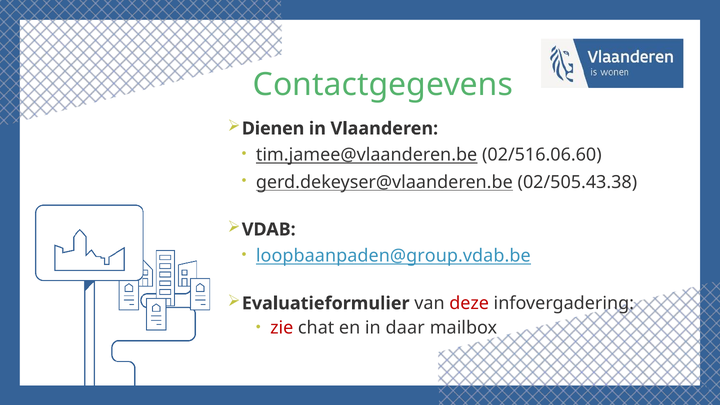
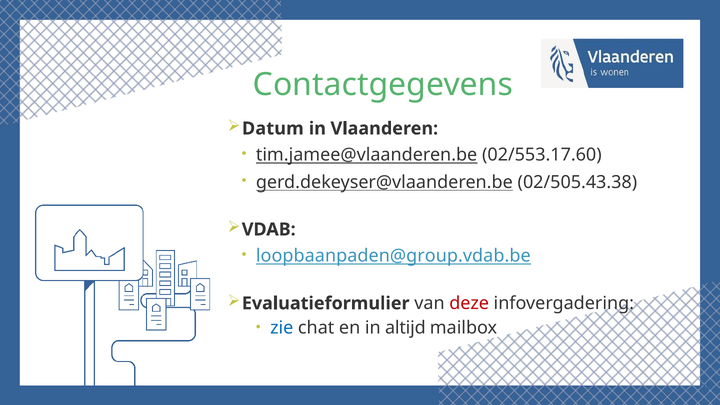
Dienen: Dienen -> Datum (273, 129)
02/516.06.60: 02/516.06.60 -> 02/553.17.60 (542, 155)
zie colour: red -> blue (282, 328)
daar: daar -> altijd (405, 328)
